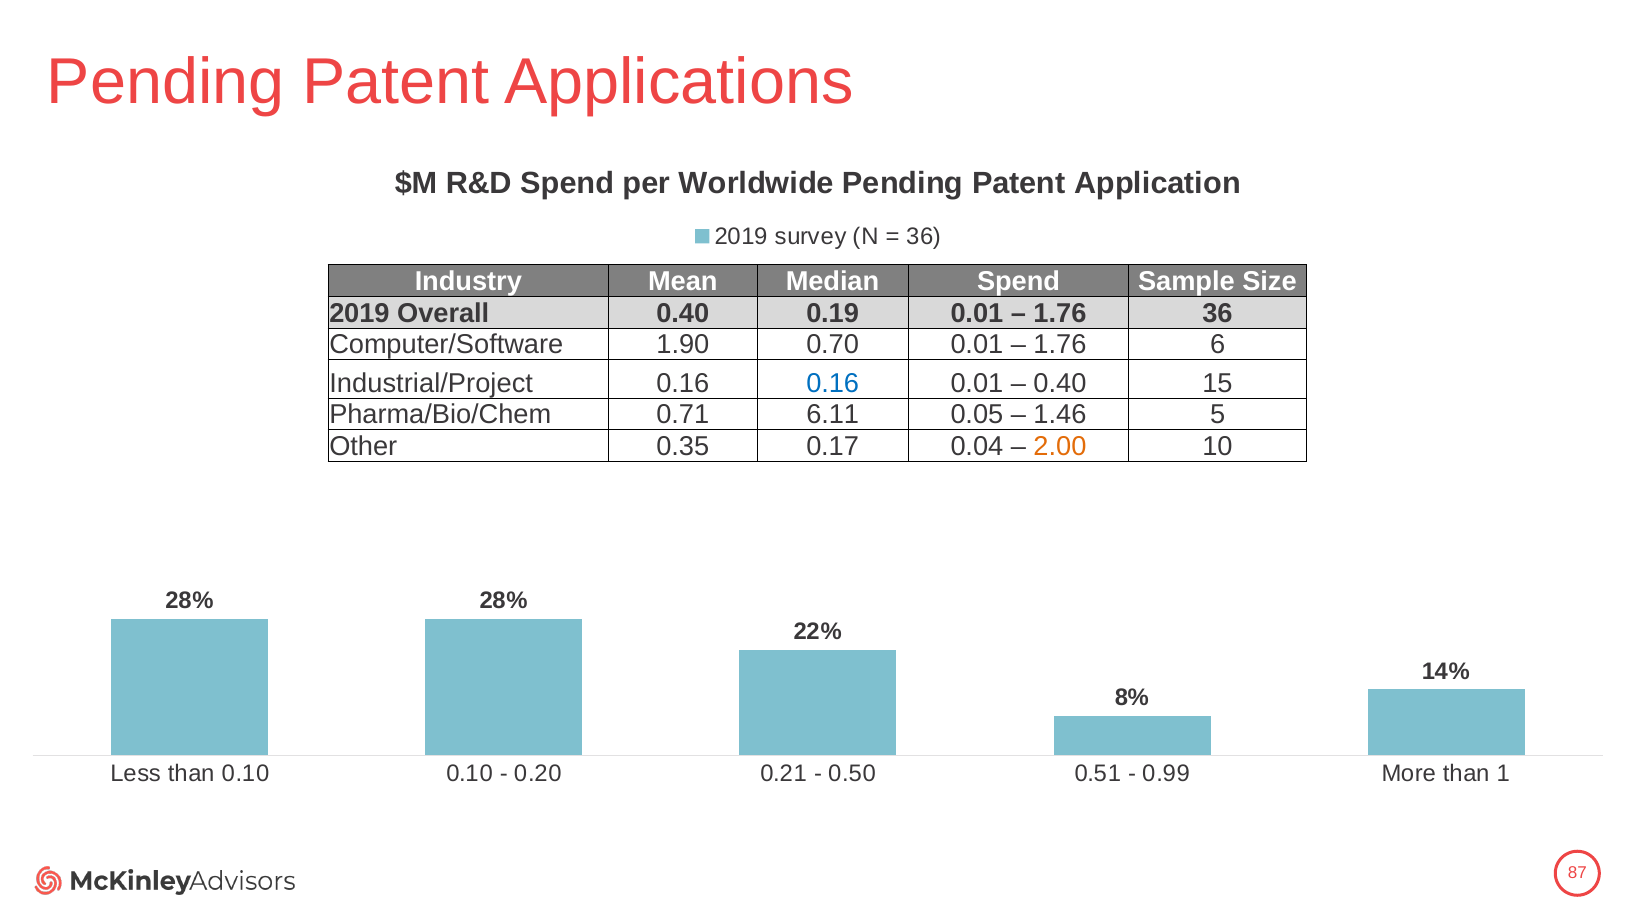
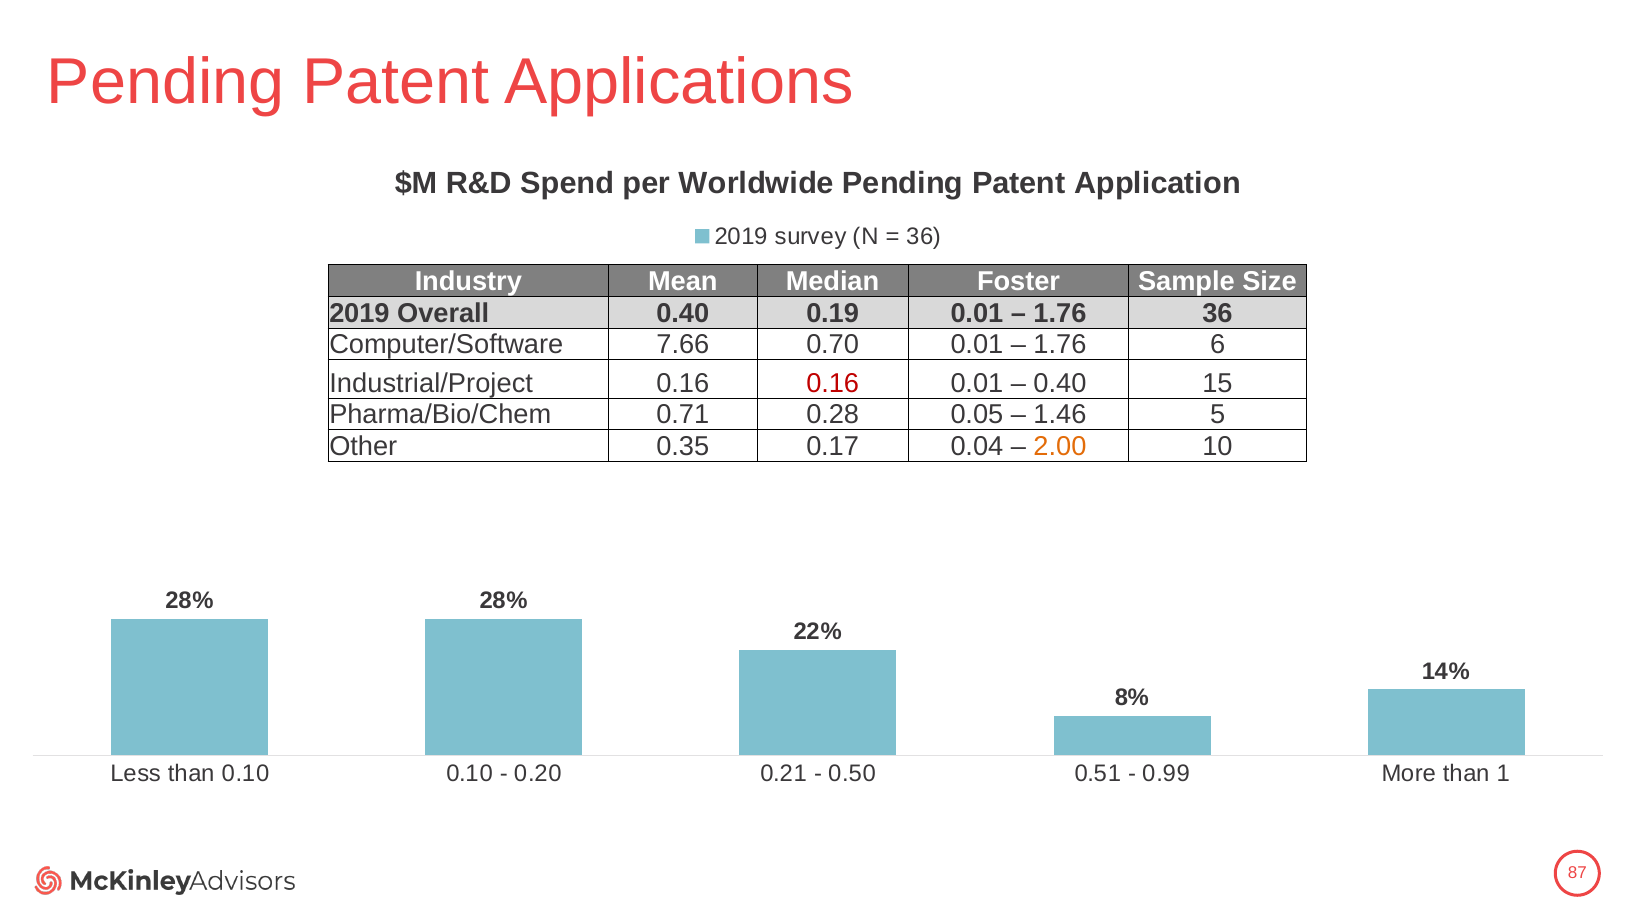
Median Spend: Spend -> Foster (1019, 282)
1.90: 1.90 -> 7.66 (683, 345)
0.16 colour: blue -> red (833, 383)
6.11: 6.11 -> 0.28 (833, 415)
